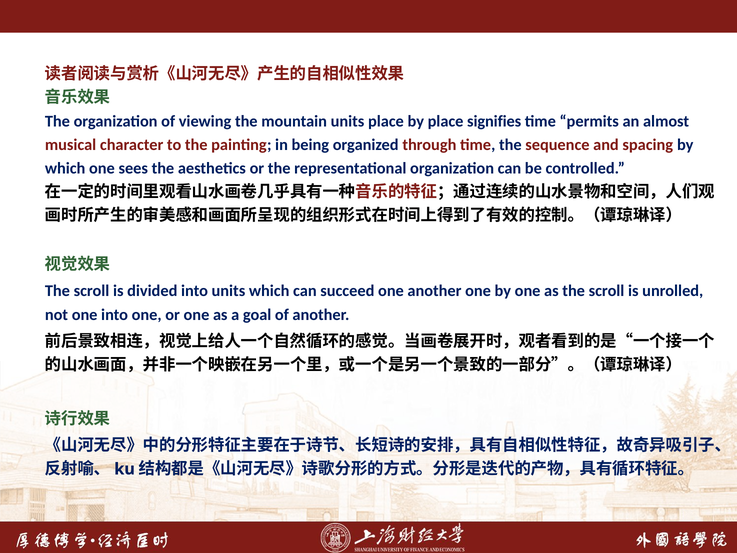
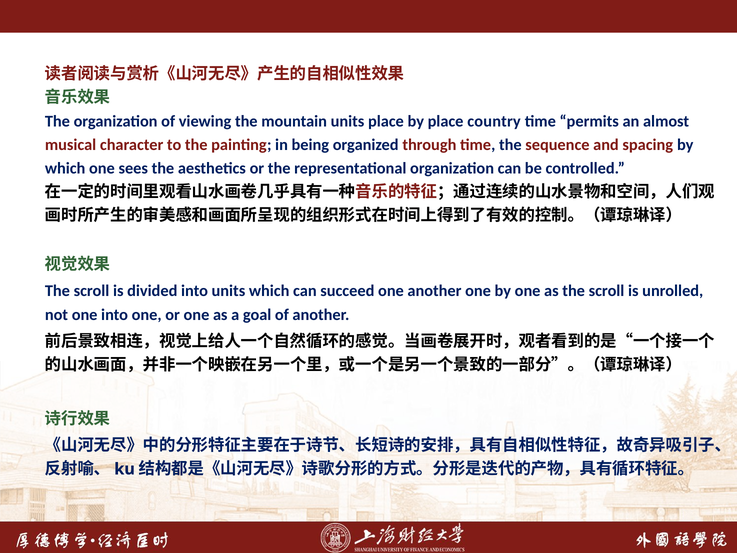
signifies: signifies -> country (494, 121)
